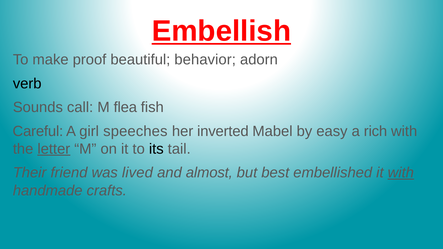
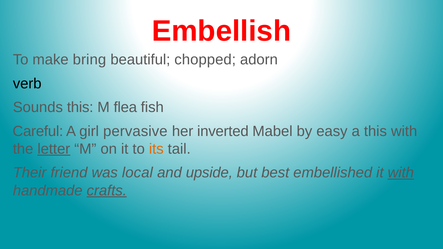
Embellish underline: present -> none (221, 31)
proof: proof -> bring (89, 60)
behavior: behavior -> chopped (205, 60)
Sounds call: call -> this (80, 107)
speeches: speeches -> pervasive (135, 131)
a rich: rich -> this (375, 131)
its colour: black -> orange (156, 149)
lived: lived -> local (137, 173)
almost: almost -> upside (209, 173)
crafts underline: none -> present (107, 191)
